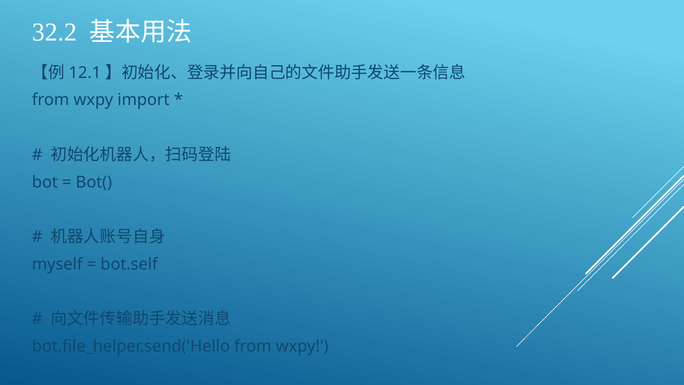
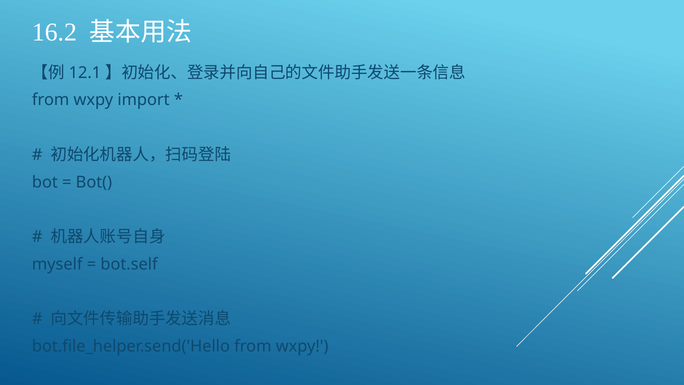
32.2: 32.2 -> 16.2 (54, 32)
